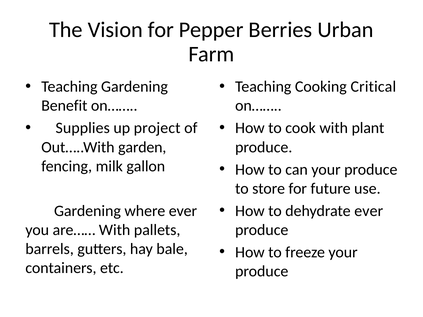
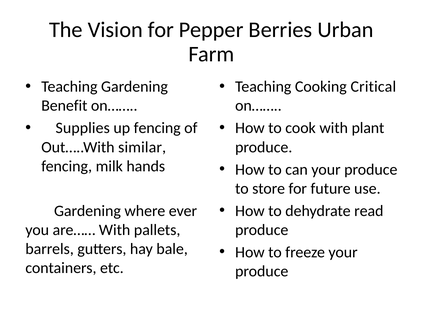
up project: project -> fencing (157, 128)
garden: garden -> similar (142, 147)
gallon: gallon -> hands (146, 166)
dehydrate ever: ever -> read (369, 211)
